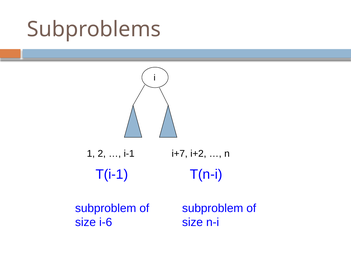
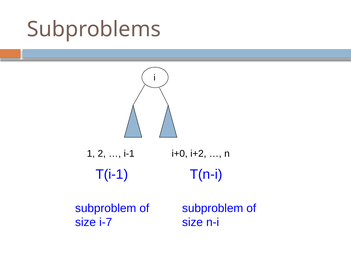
i+7: i+7 -> i+0 (180, 154)
i-6: i-6 -> i-7 (106, 222)
